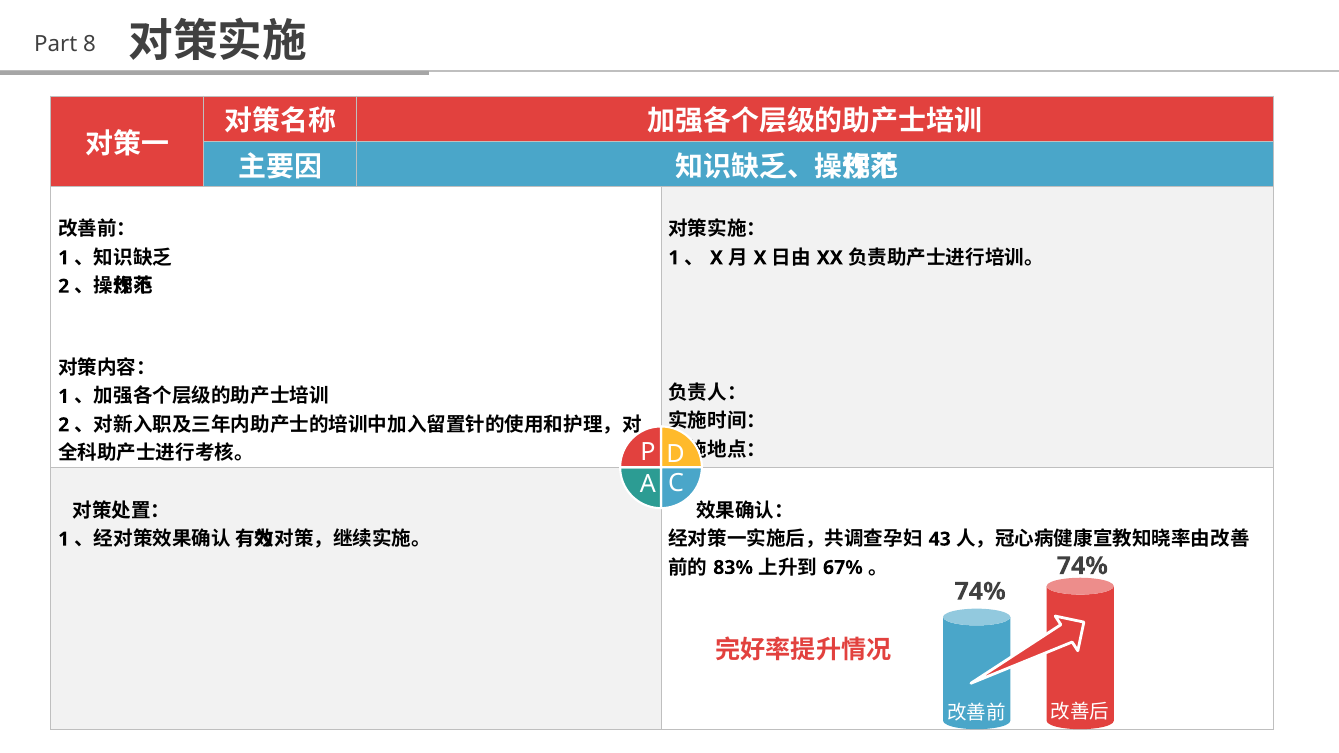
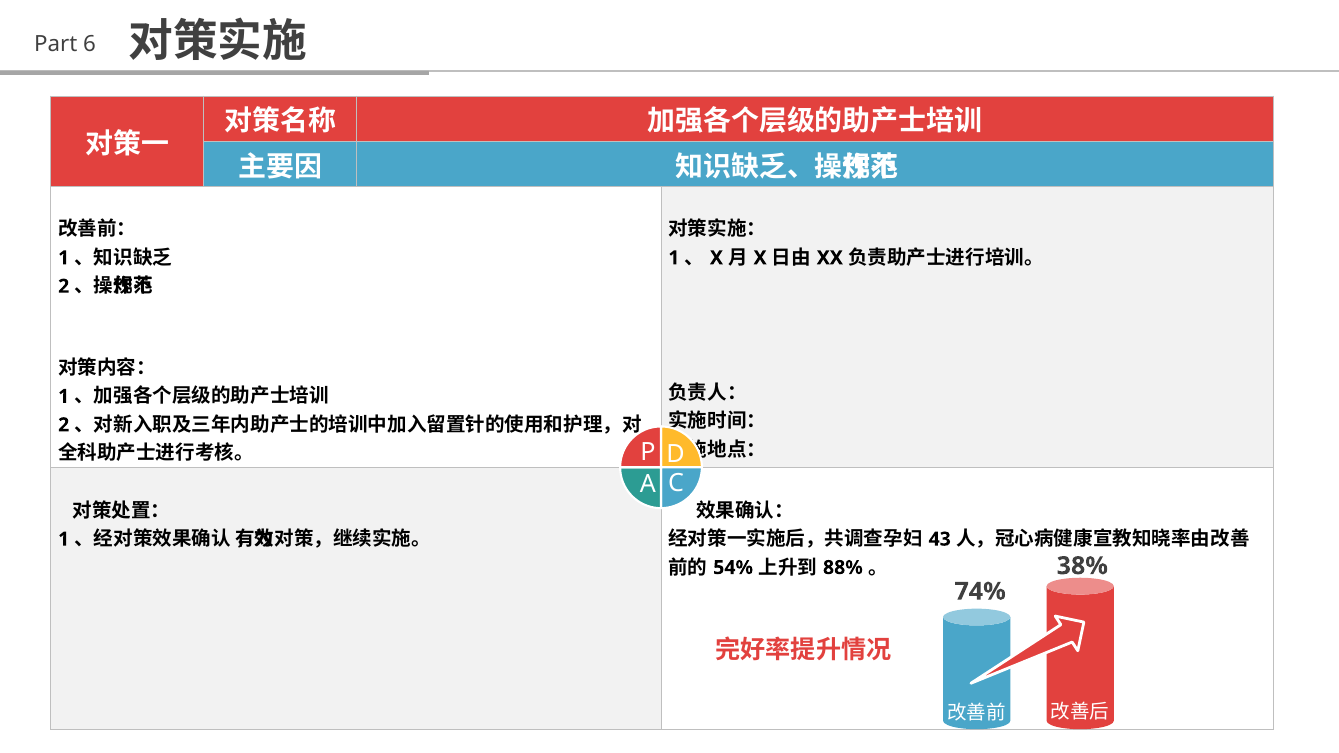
8: 8 -> 6 (89, 44)
83%: 83% -> 54% (733, 568)
67%: 67% -> 88% (843, 568)
74%: 74% -> 38% (1082, 566)
